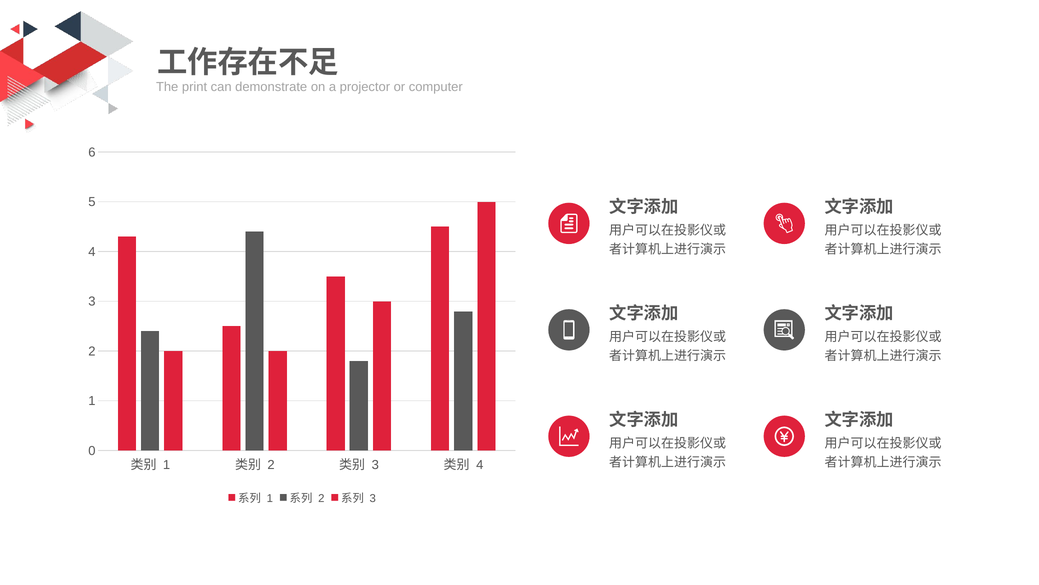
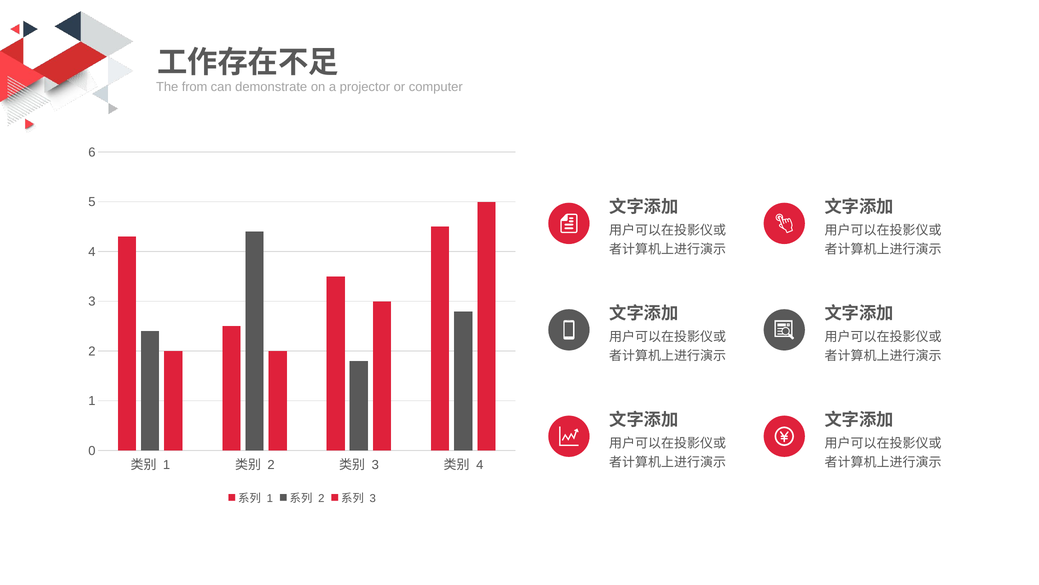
print: print -> from (195, 87)
